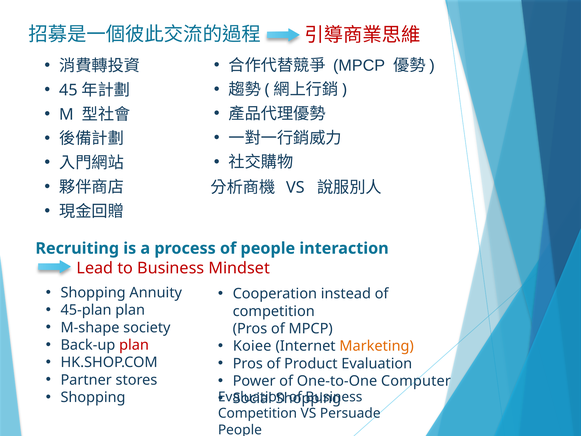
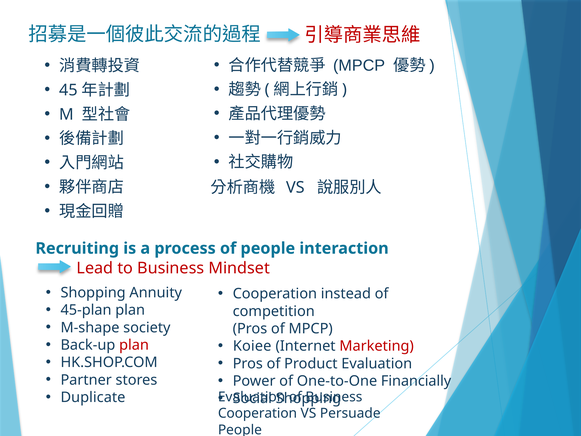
Marketing colour: orange -> red (377, 346)
Computer: Computer -> Financially (416, 381)
Shopping: Shopping -> Duplicate (93, 397)
Competition: Competition -> Cooperation (257, 413)
